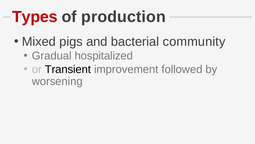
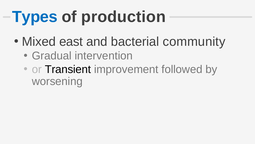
Types colour: red -> blue (35, 17)
pigs: pigs -> east (71, 41)
hospitalized: hospitalized -> intervention (104, 56)
